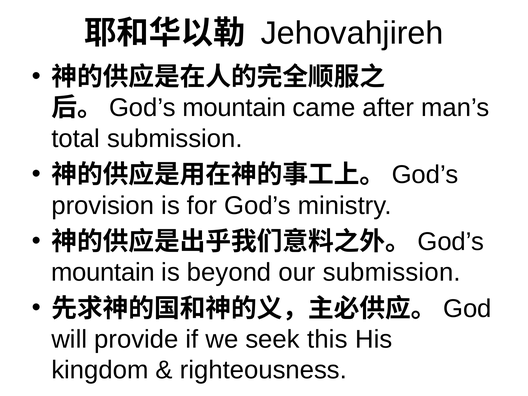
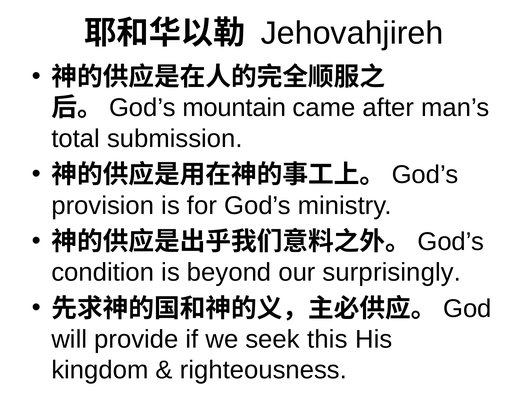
mountain: mountain -> condition (103, 272)
our submission: submission -> surprisingly (392, 272)
